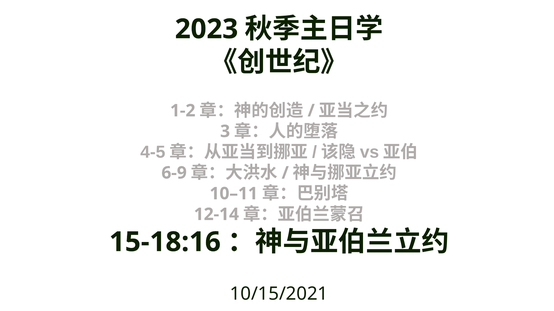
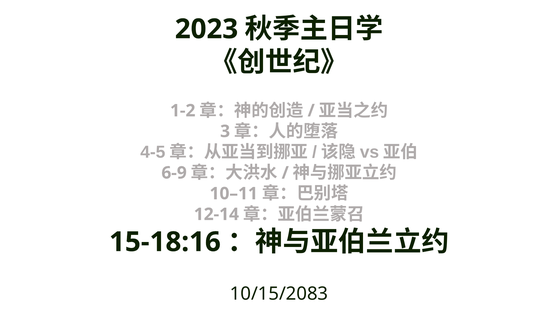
10/15/2021: 10/15/2021 -> 10/15/2083 (279, 294)
